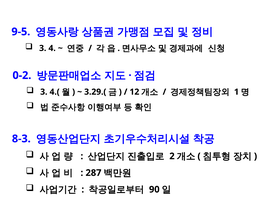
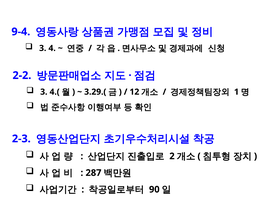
9-5: 9-5 -> 9-4 (21, 32)
0-2: 0-2 -> 2-2 (22, 75)
8-3: 8-3 -> 2-3 (21, 139)
